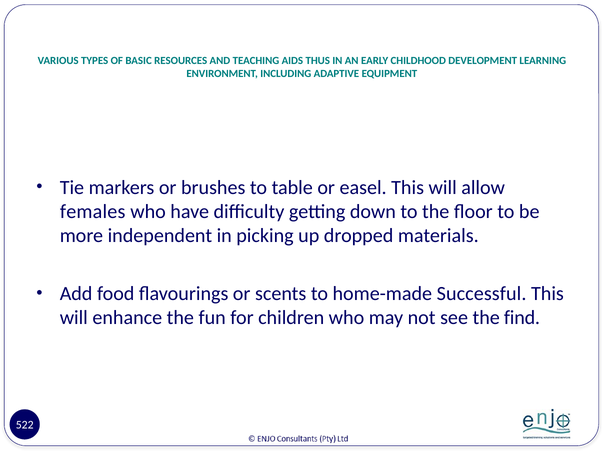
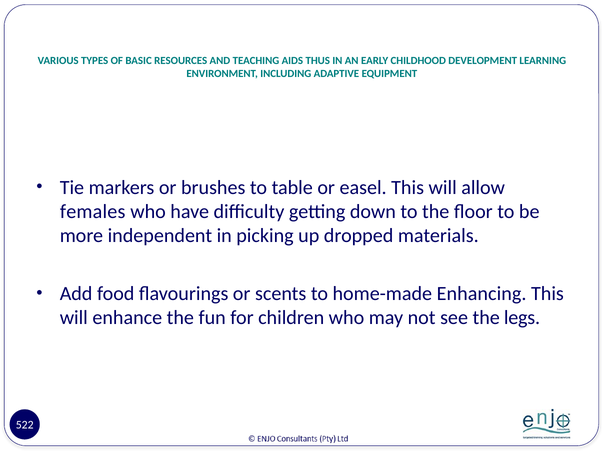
Successful: Successful -> Enhancing (482, 294)
find: find -> legs (522, 318)
